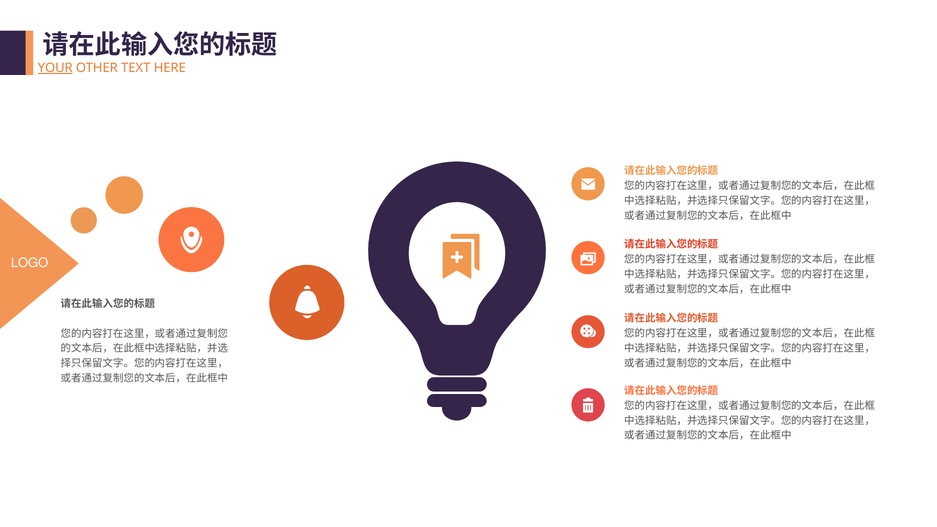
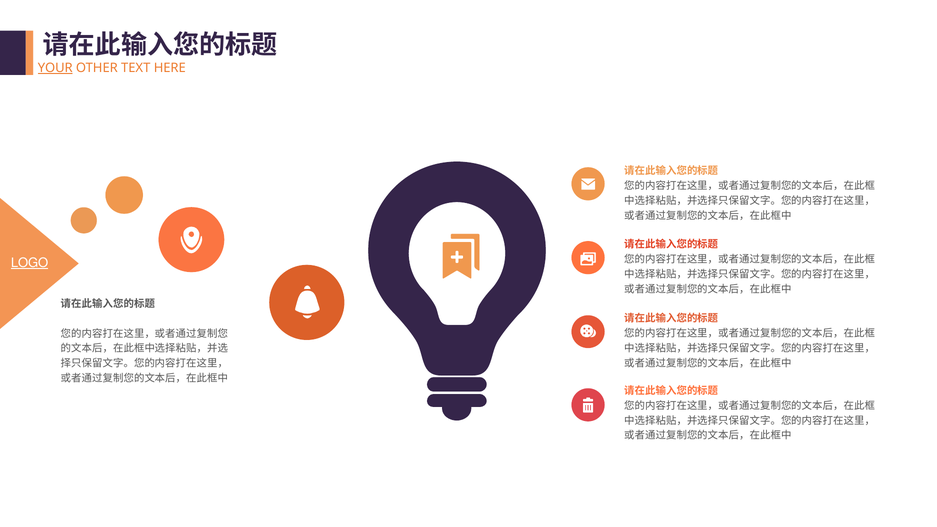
LOGO underline: none -> present (30, 263)
